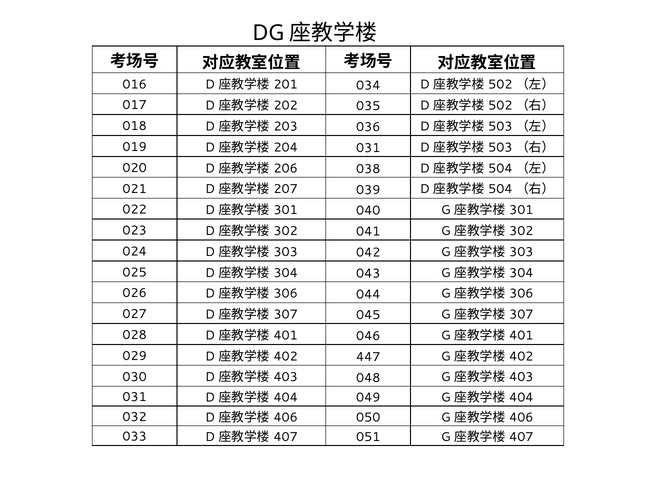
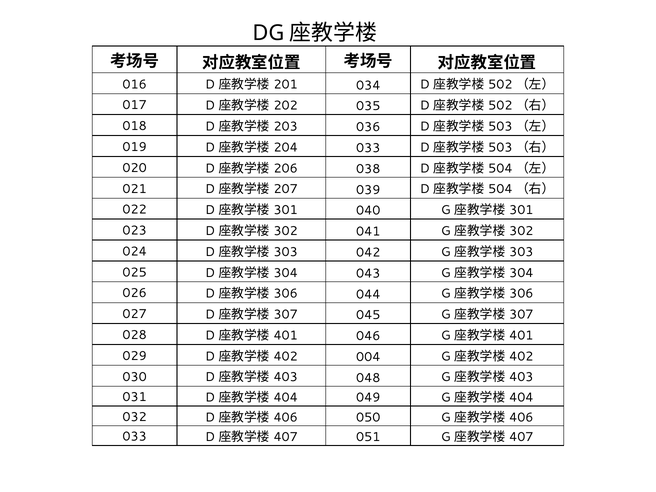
031: 031 -> 033 (368, 148)
447: 447 -> 004 (368, 357)
